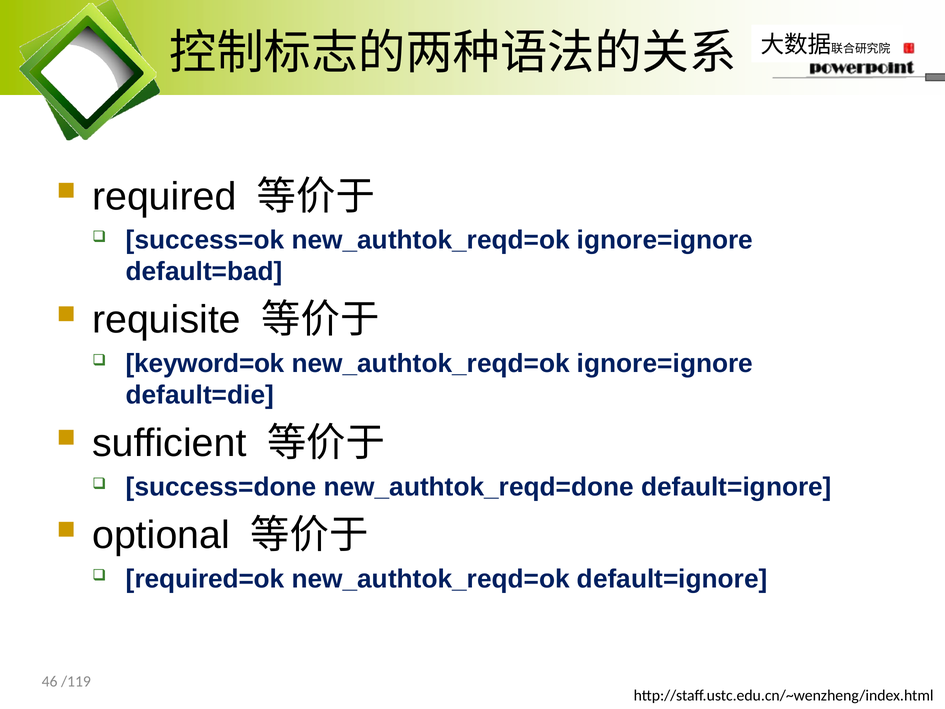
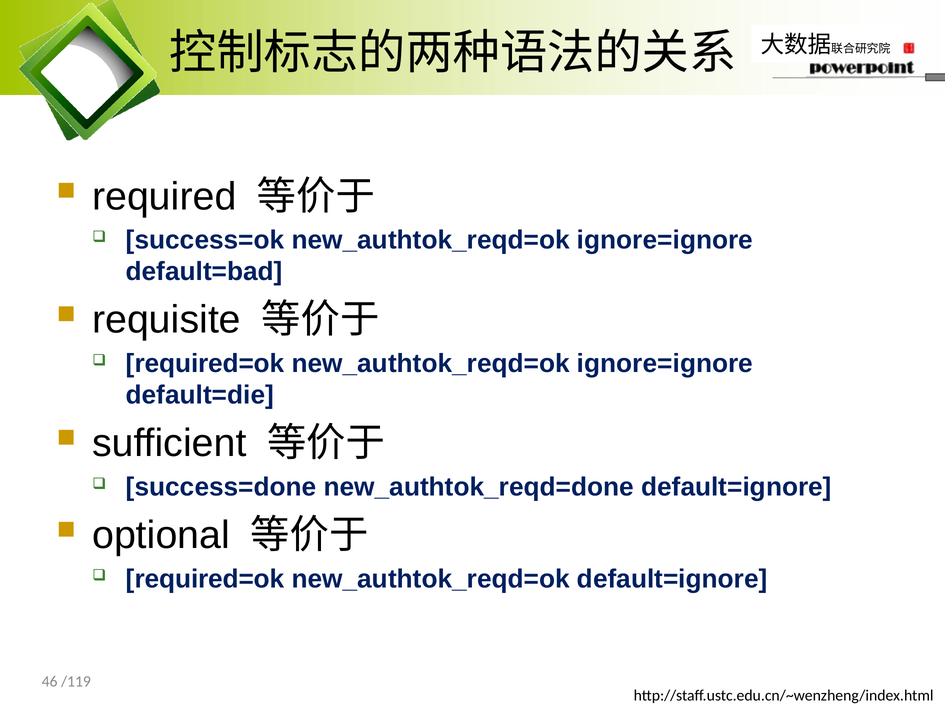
keyword=ok: keyword=ok -> required=ok (205, 364)
